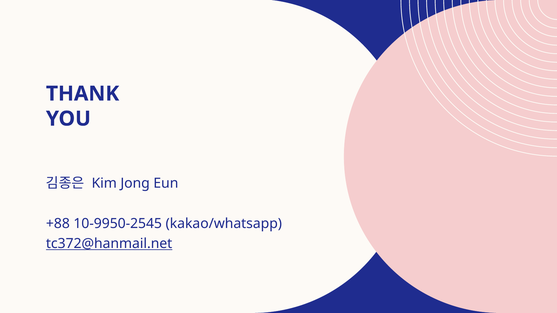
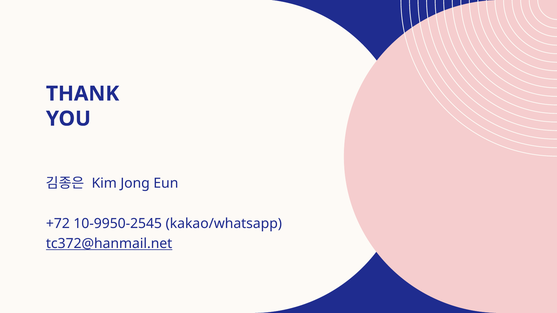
+88: +88 -> +72 (58, 224)
